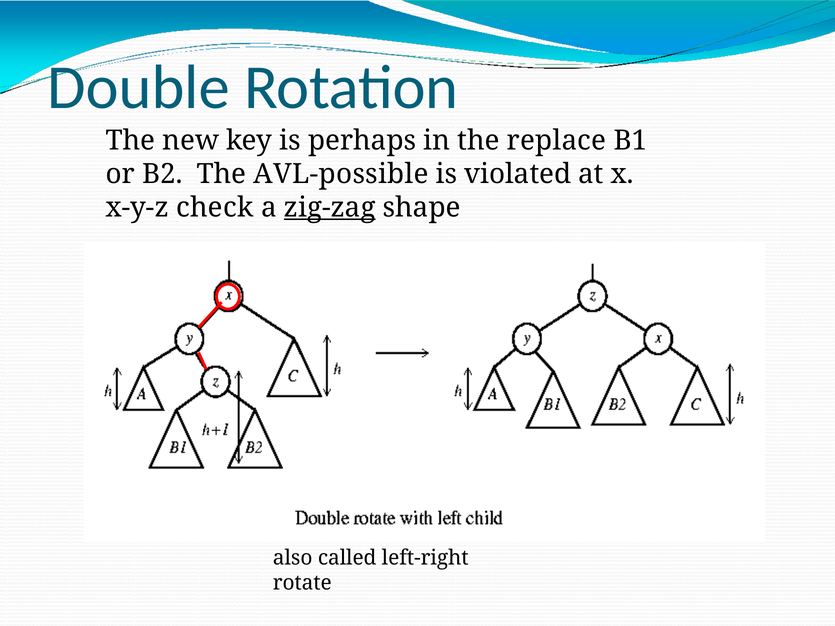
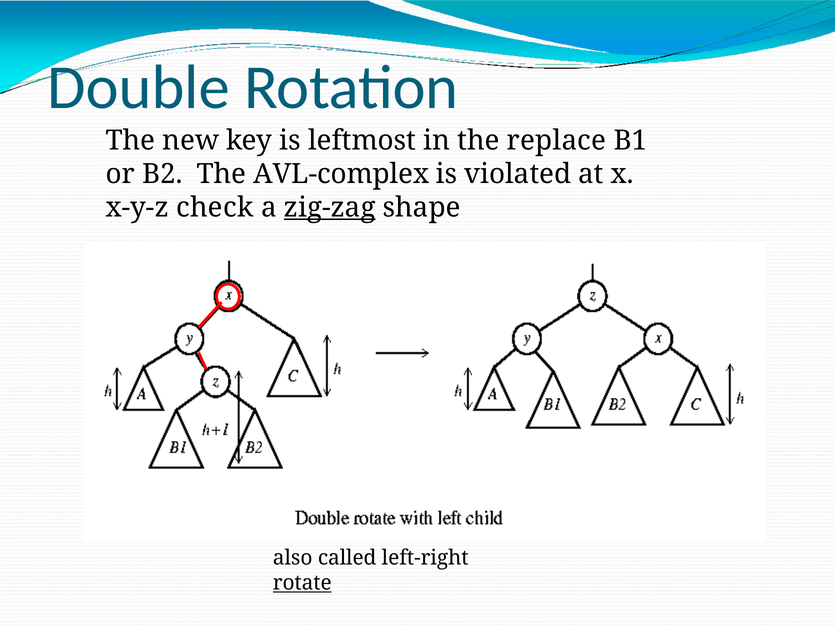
perhaps: perhaps -> leftmost (362, 141)
AVL-possible: AVL-possible -> AVL-complex (341, 174)
rotate underline: none -> present (302, 583)
